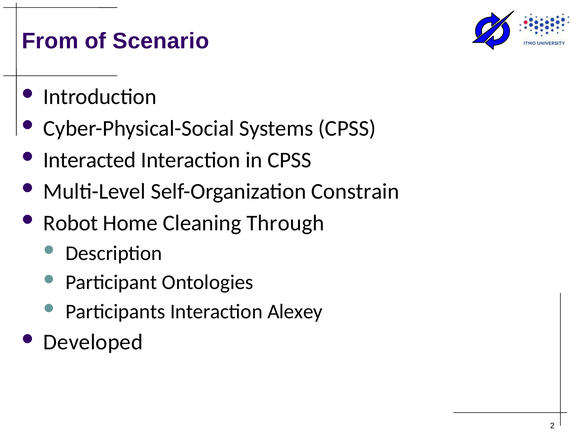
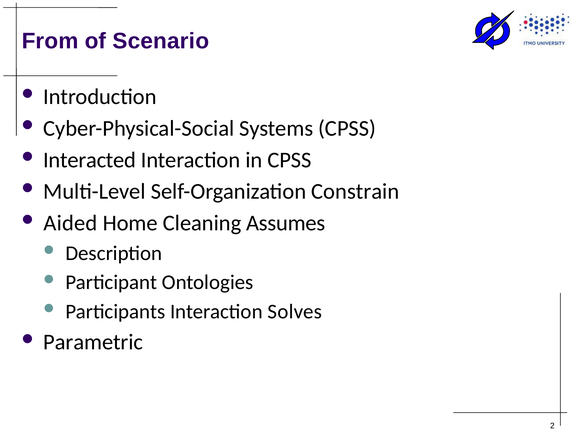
Robot: Robot -> Aided (70, 223)
Through: Through -> Assumes (286, 223)
Alexey: Alexey -> Solves (295, 312)
Developed: Developed -> Parametric (93, 342)
